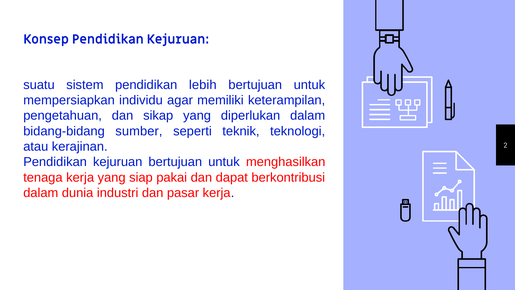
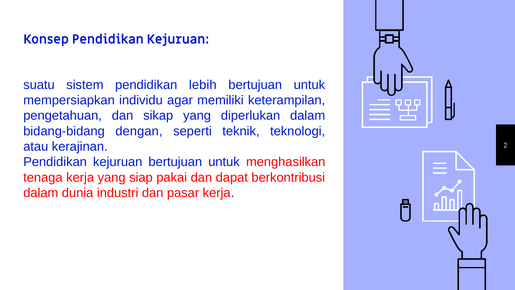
sumber: sumber -> dengan (139, 131)
